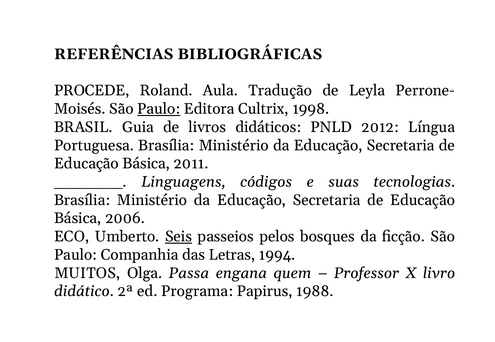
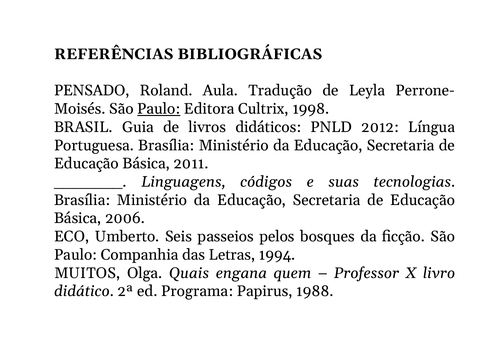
PROCEDE: PROCEDE -> PENSADO (92, 91)
Seis underline: present -> none (179, 237)
Passa: Passa -> Quais (189, 274)
